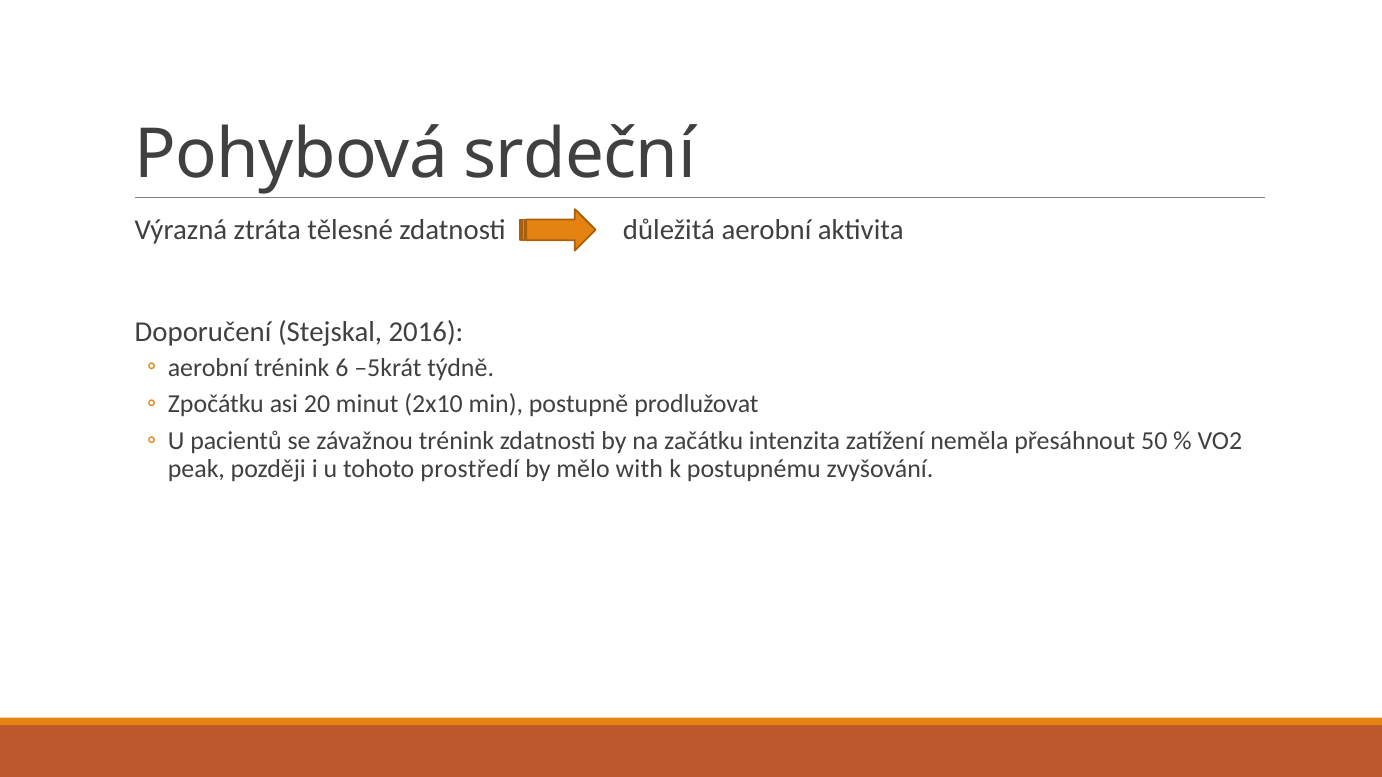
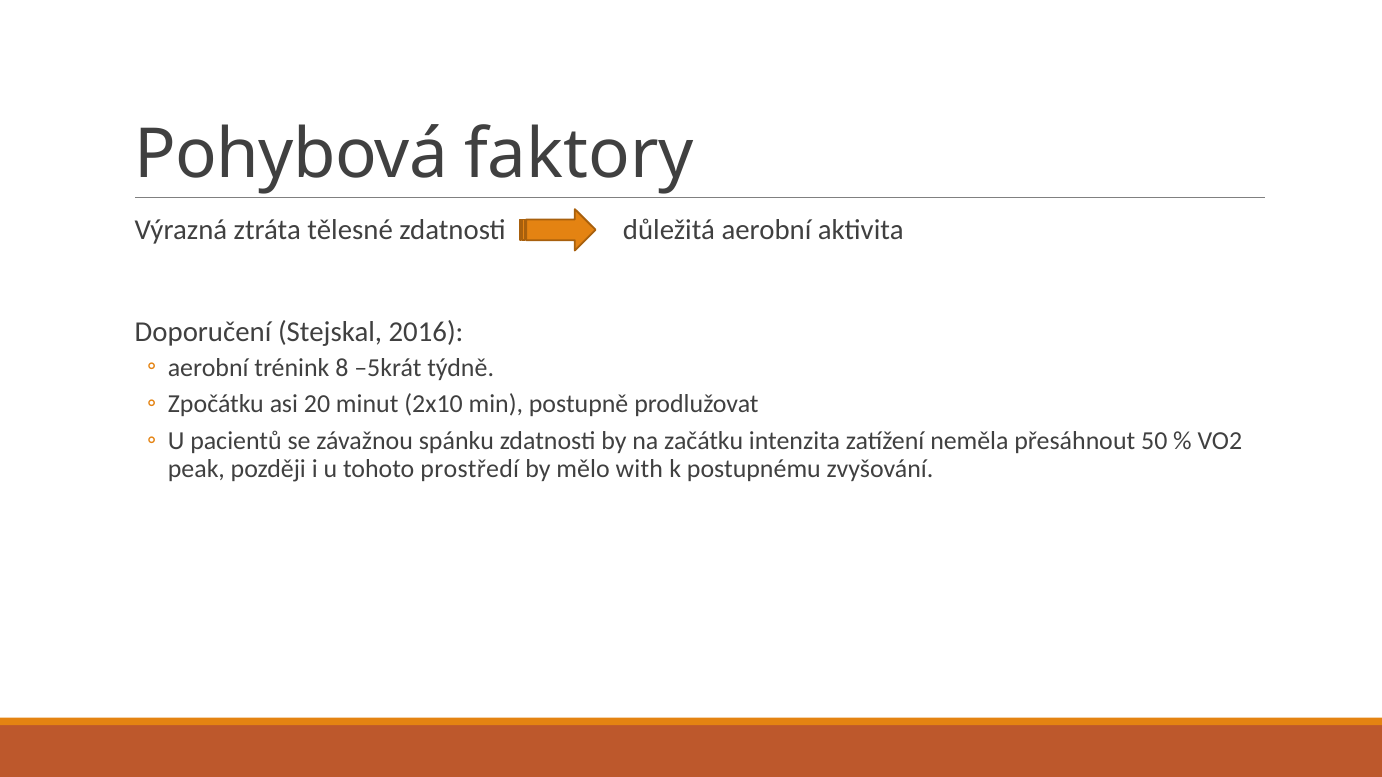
srdeční: srdeční -> faktory (579, 155)
6: 6 -> 8 (342, 368)
závažnou trénink: trénink -> spánku (456, 441)
